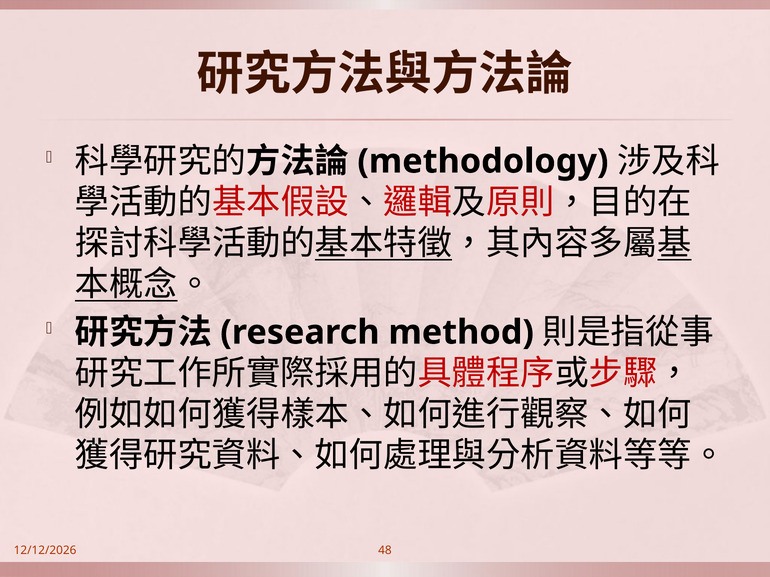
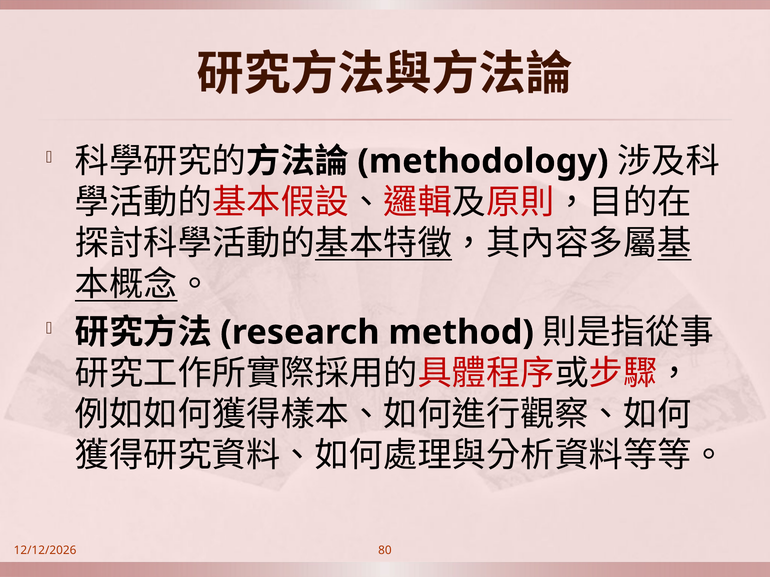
48: 48 -> 80 (385, 551)
